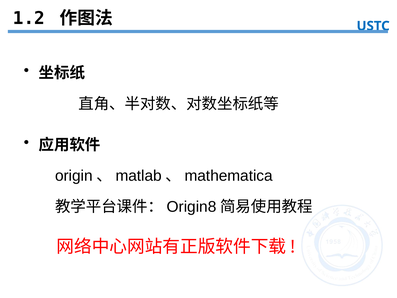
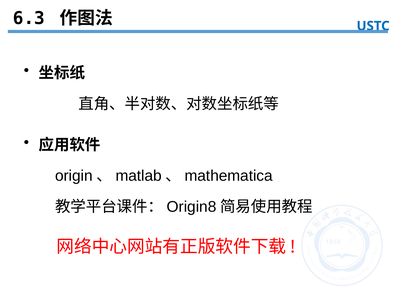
1.2: 1.2 -> 6.3 (29, 18)
